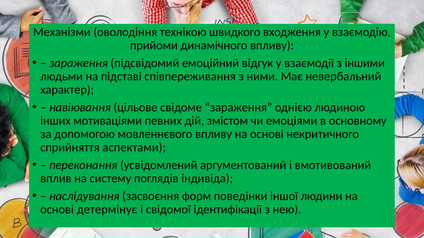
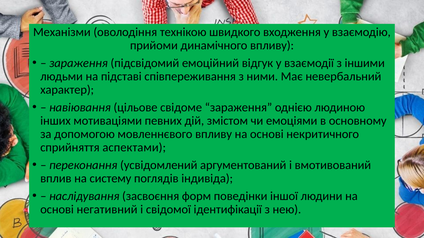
детермінує: детермінує -> негативний (107, 210)
